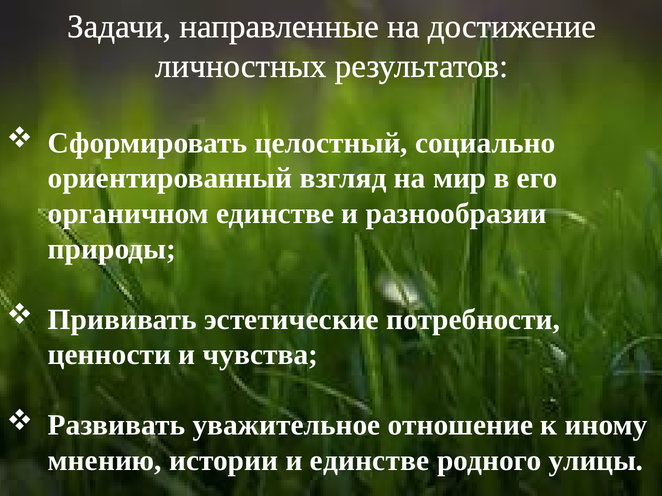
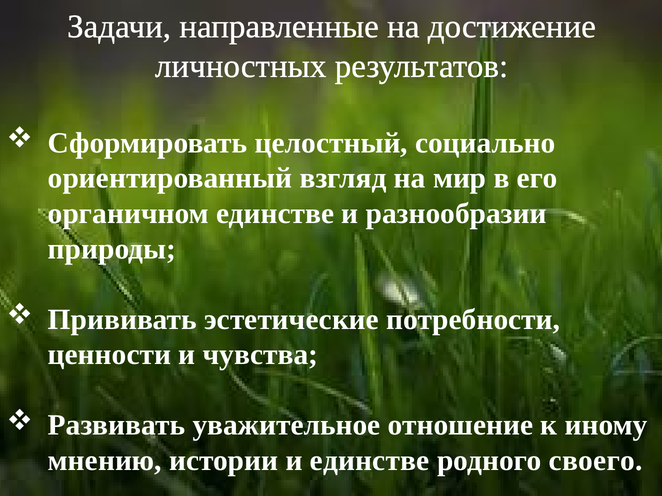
улицы: улицы -> своего (596, 461)
